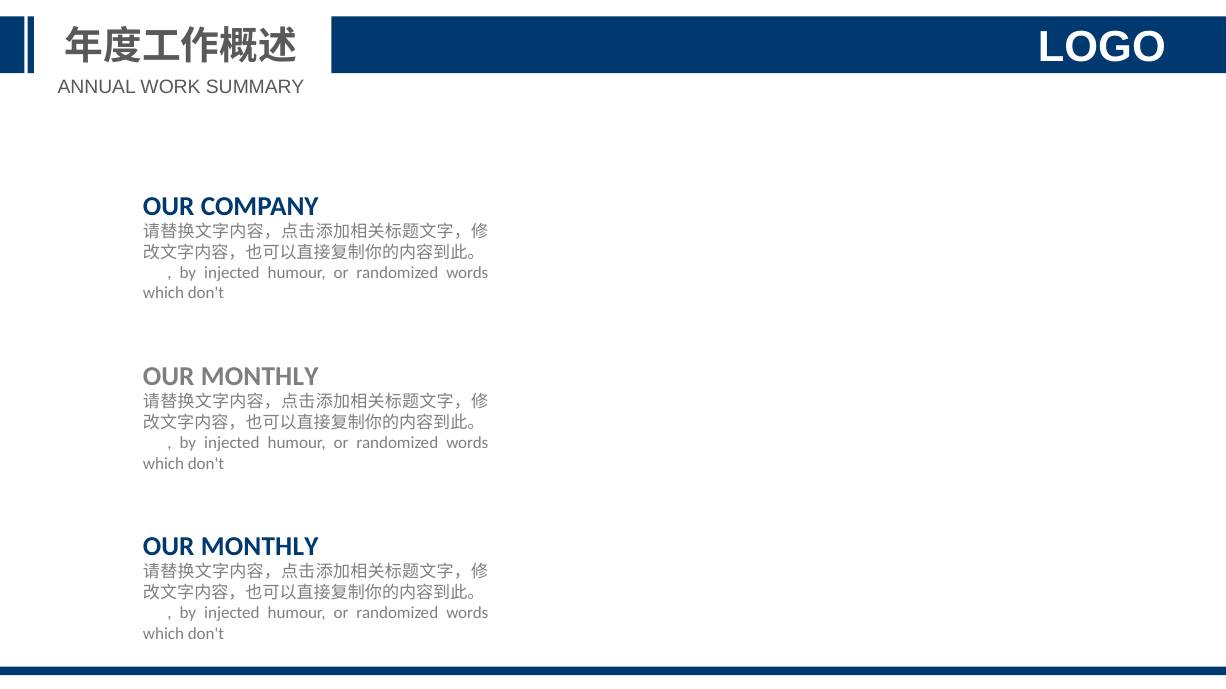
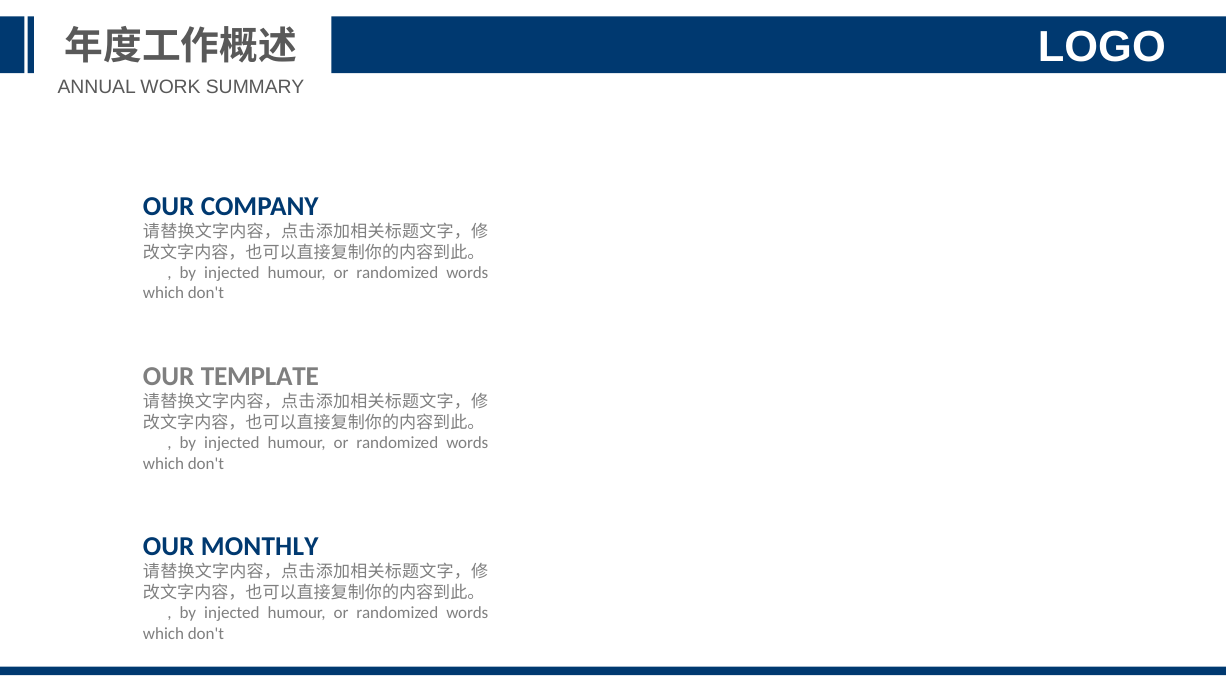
MONTHLY: MONTHLY -> TEMPLATE (260, 377)
